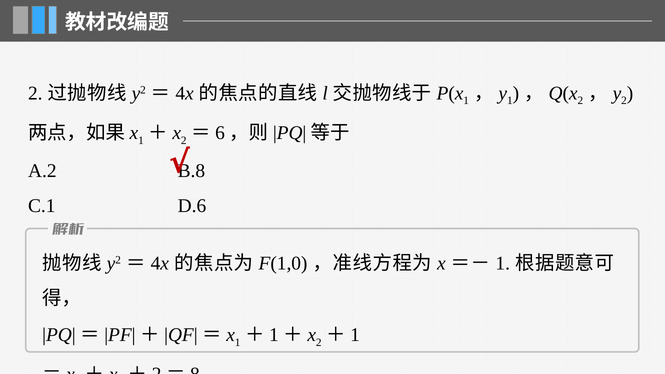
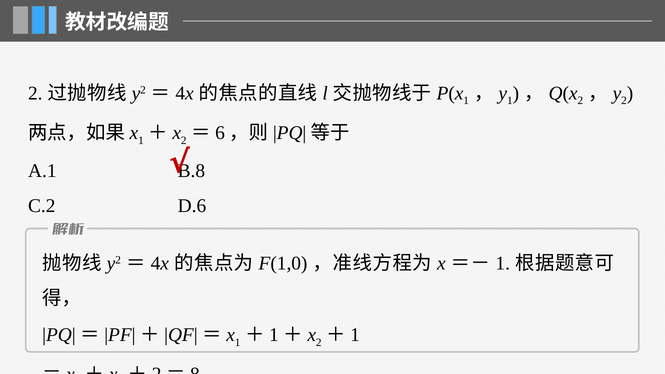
A.2: A.2 -> A.1 (42, 171)
C.1: C.1 -> C.2 (42, 206)
